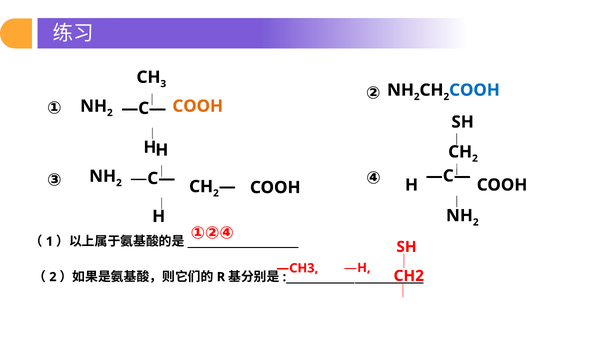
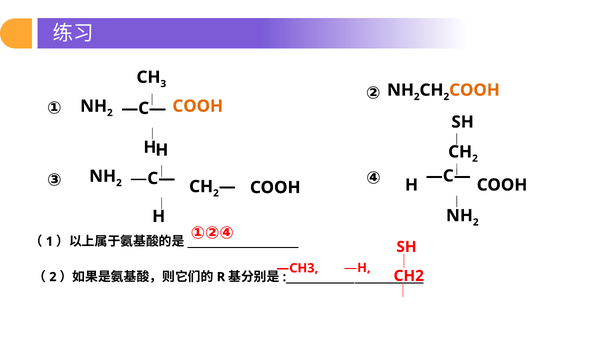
COOH colour: blue -> orange (474, 90)
